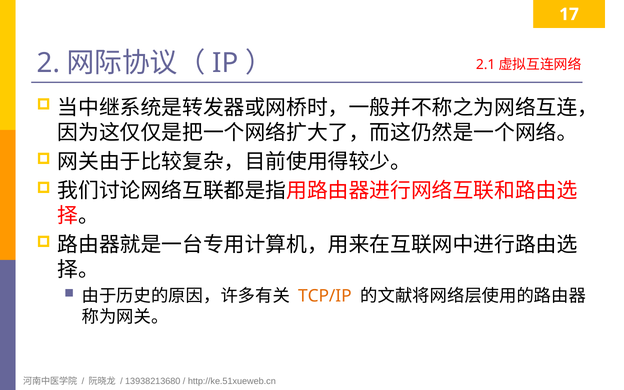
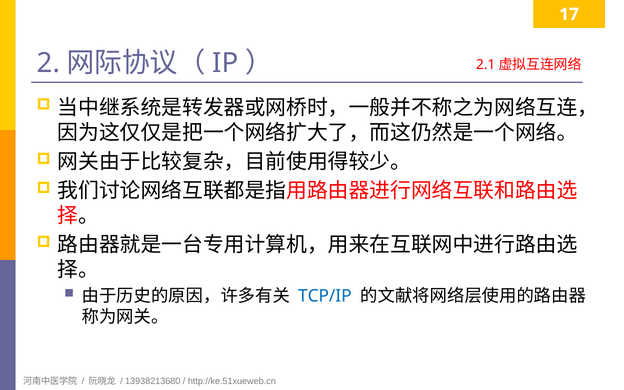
TCP/IP colour: orange -> blue (325, 296)
